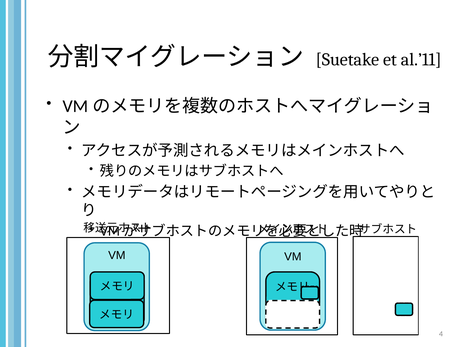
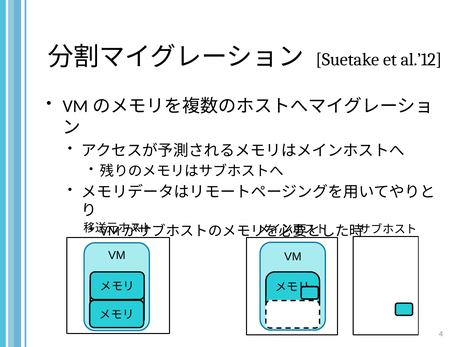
al.’11: al.’11 -> al.’12 (421, 59)
